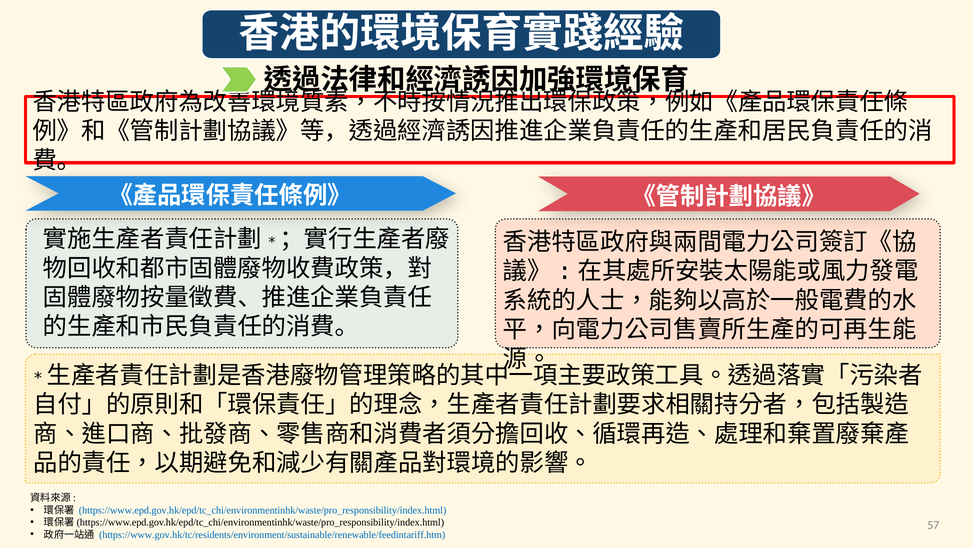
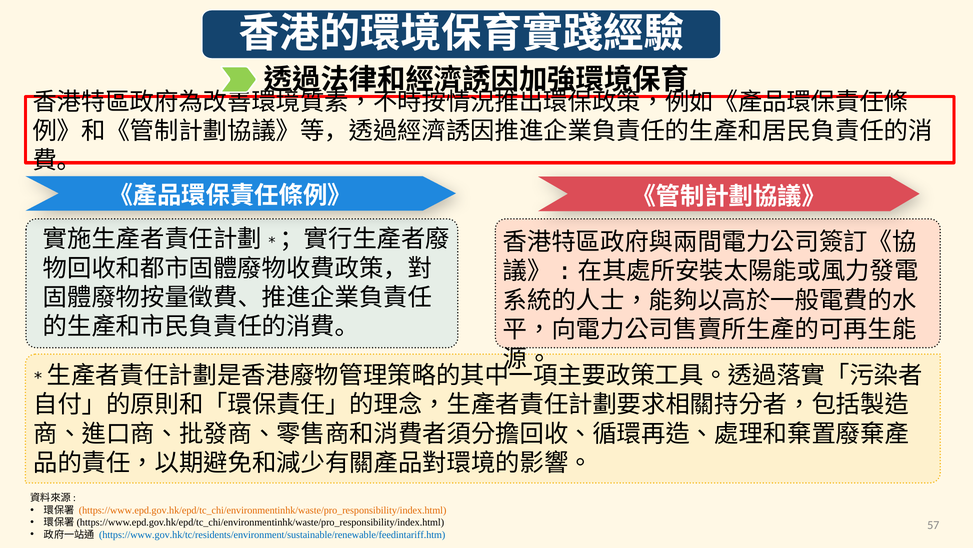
https://www.epd.gov.hk/epd/tc_chi/environmentinhk/waste/pro_responsibility/index.html colour: blue -> orange (263, 510)
